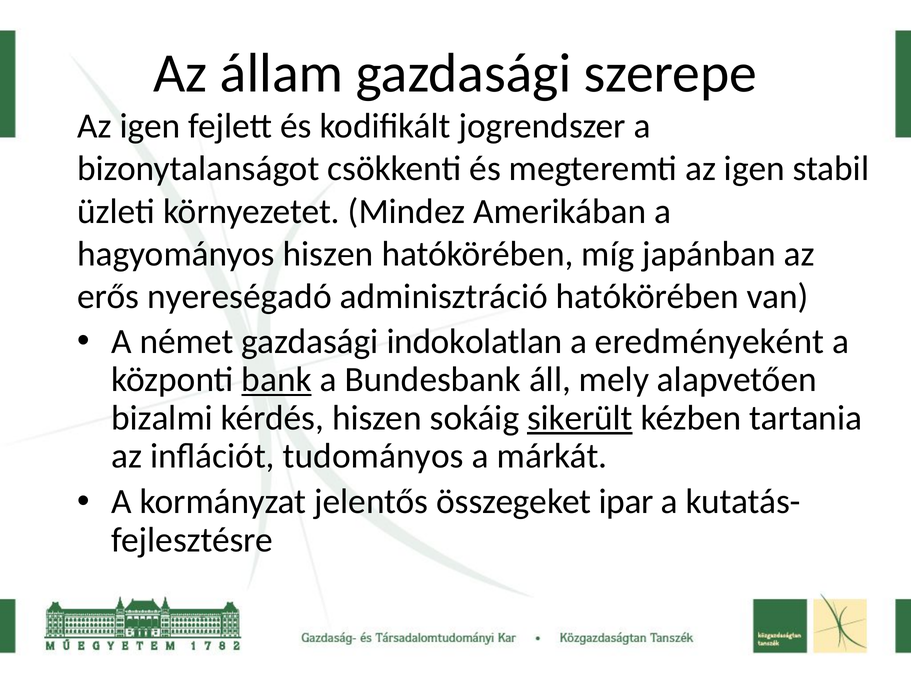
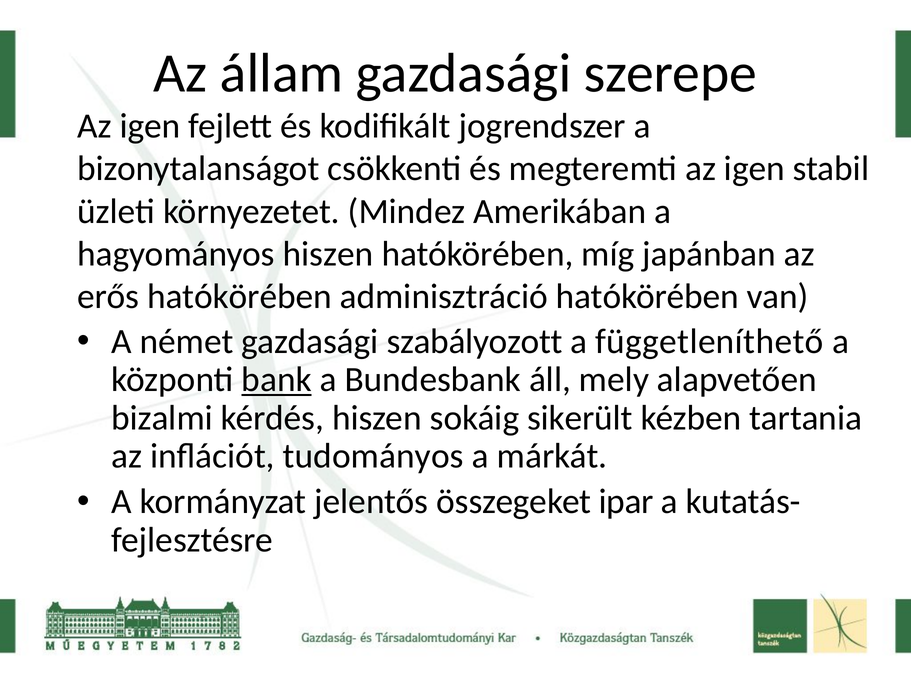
erős nyereségadó: nyereségadó -> hatókörében (239, 296)
indokolatlan: indokolatlan -> szabályozott (474, 341)
eredményeként: eredményeként -> függetleníthető (709, 341)
sikerült underline: present -> none (580, 418)
